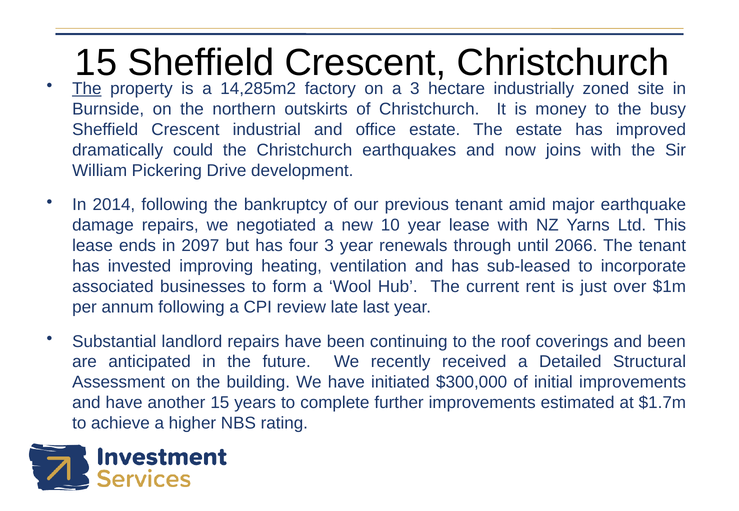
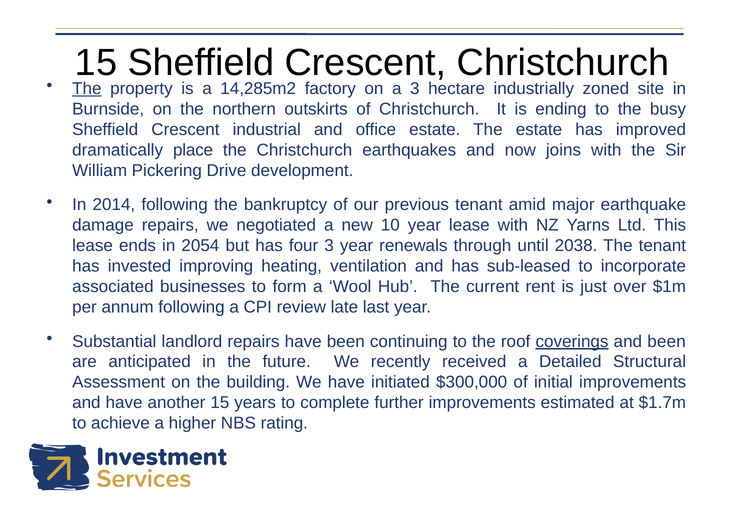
money: money -> ending (561, 109)
could: could -> place (193, 150)
2097: 2097 -> 2054 (200, 246)
2066: 2066 -> 2038 (576, 246)
coverings underline: none -> present (572, 342)
